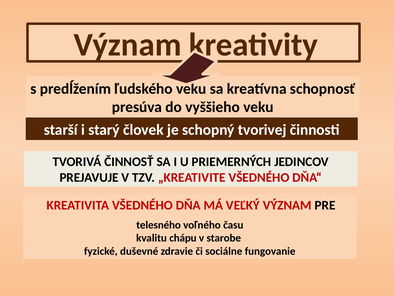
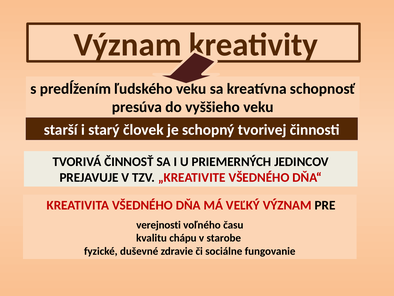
telesného: telesného -> verejnosti (159, 225)
